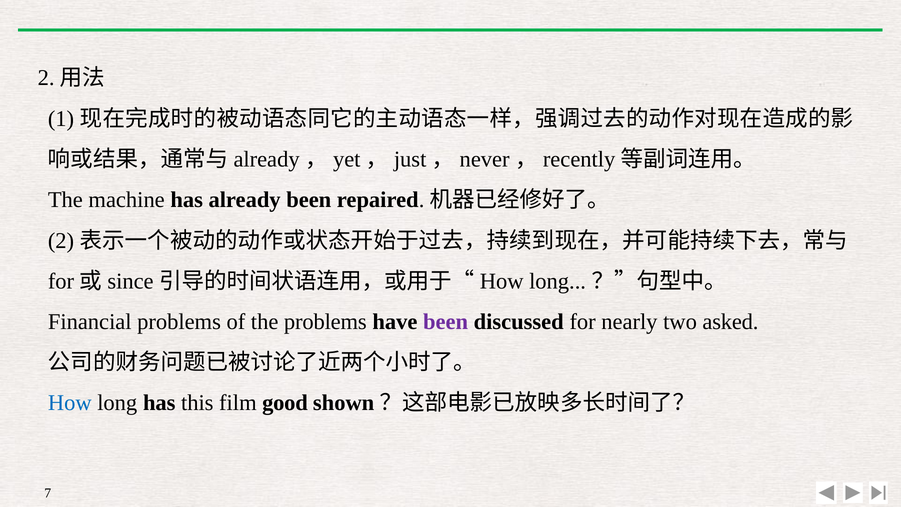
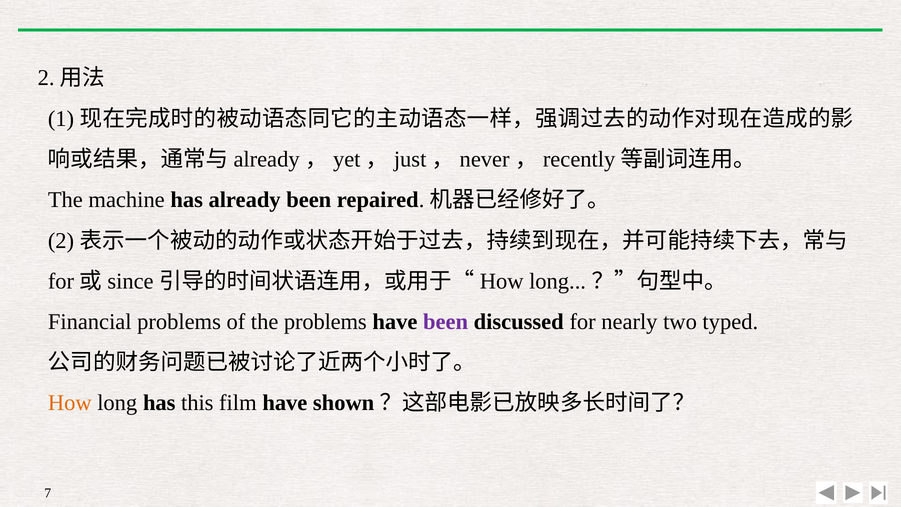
asked: asked -> typed (730, 322)
How colour: blue -> orange (70, 403)
film good: good -> have (285, 403)
